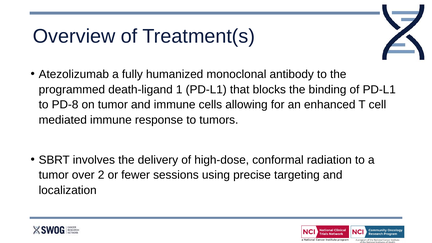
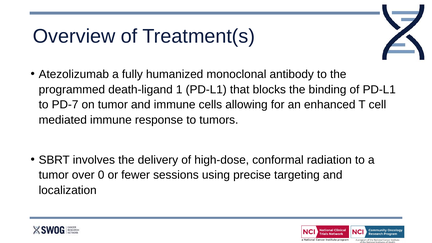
PD-8: PD-8 -> PD-7 (65, 105)
2: 2 -> 0 (101, 175)
